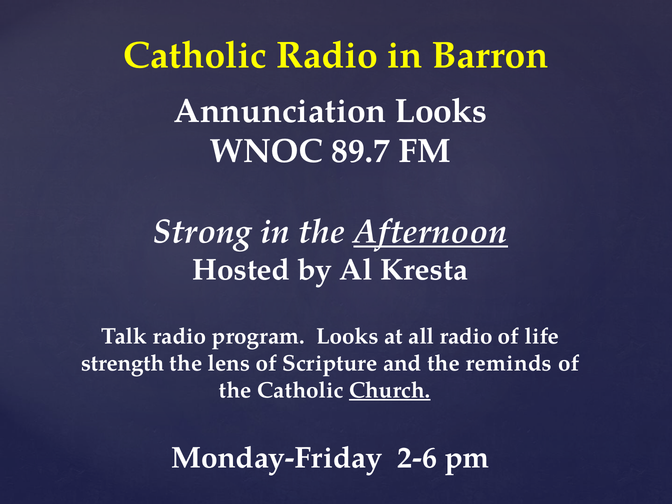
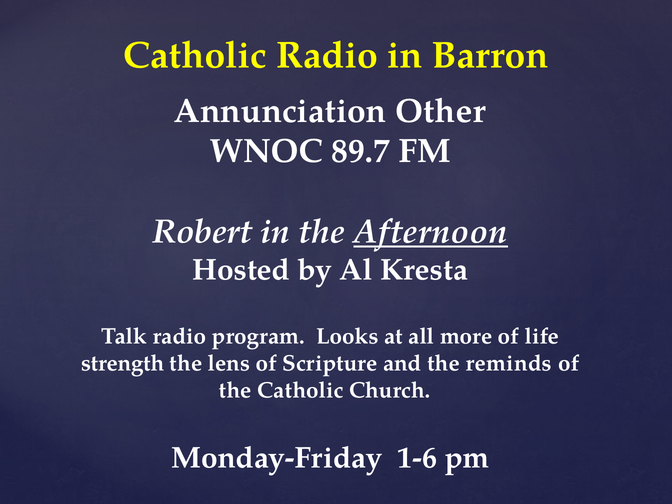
Annunciation Looks: Looks -> Other (441, 111)
Strong: Strong -> Robert (202, 232)
all radio: radio -> more (466, 336)
Church underline: present -> none (390, 390)
2-6: 2-6 -> 1-6 (417, 458)
